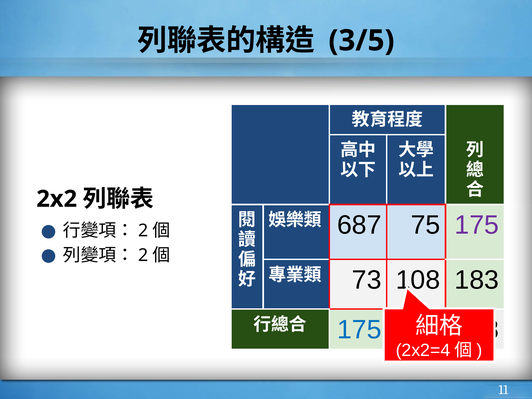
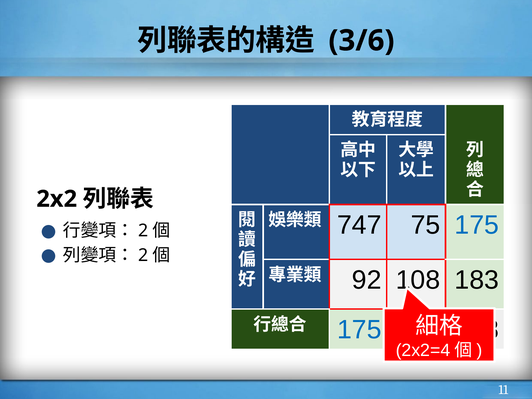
3/5: 3/5 -> 3/6 (361, 41)
687: 687 -> 747 (359, 225)
175 colour: purple -> blue (477, 225)
73: 73 -> 92 (367, 280)
